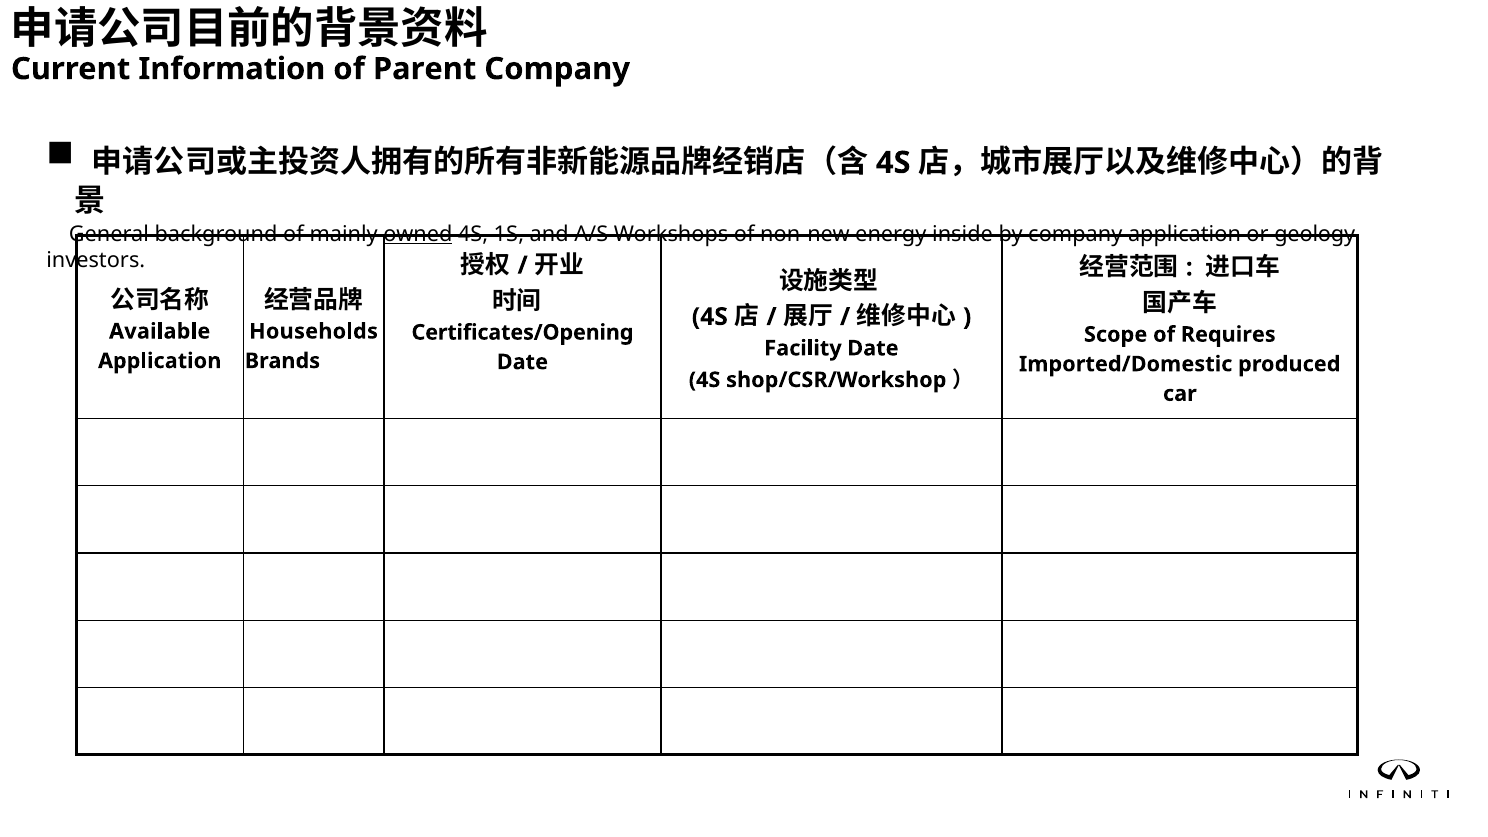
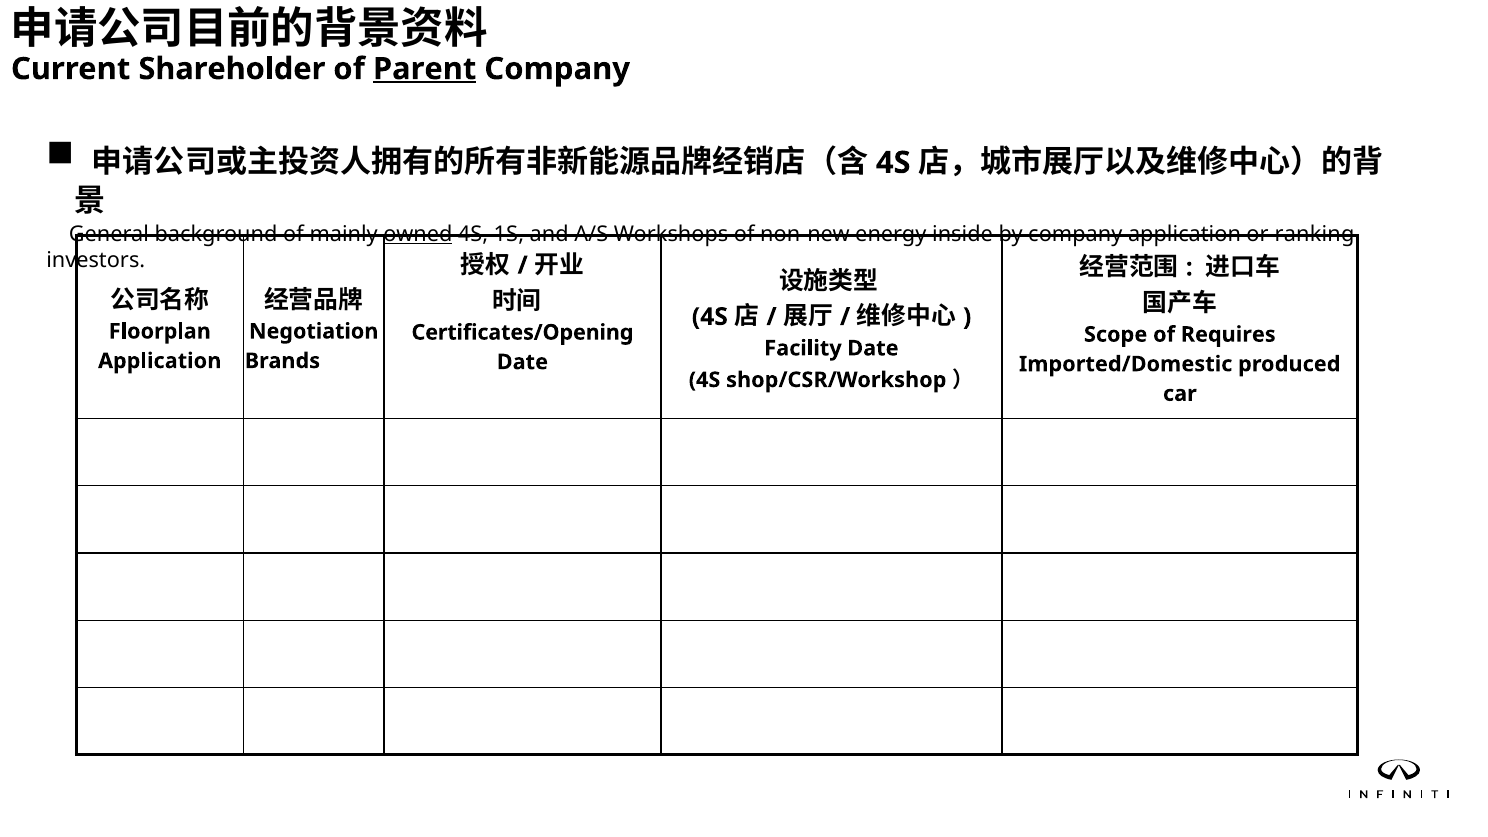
Information: Information -> Shareholder (232, 69)
Parent underline: none -> present (425, 69)
geology: geology -> ranking (1315, 234)
Available: Available -> Floorplan (160, 331)
Households: Households -> Negotiation (314, 331)
